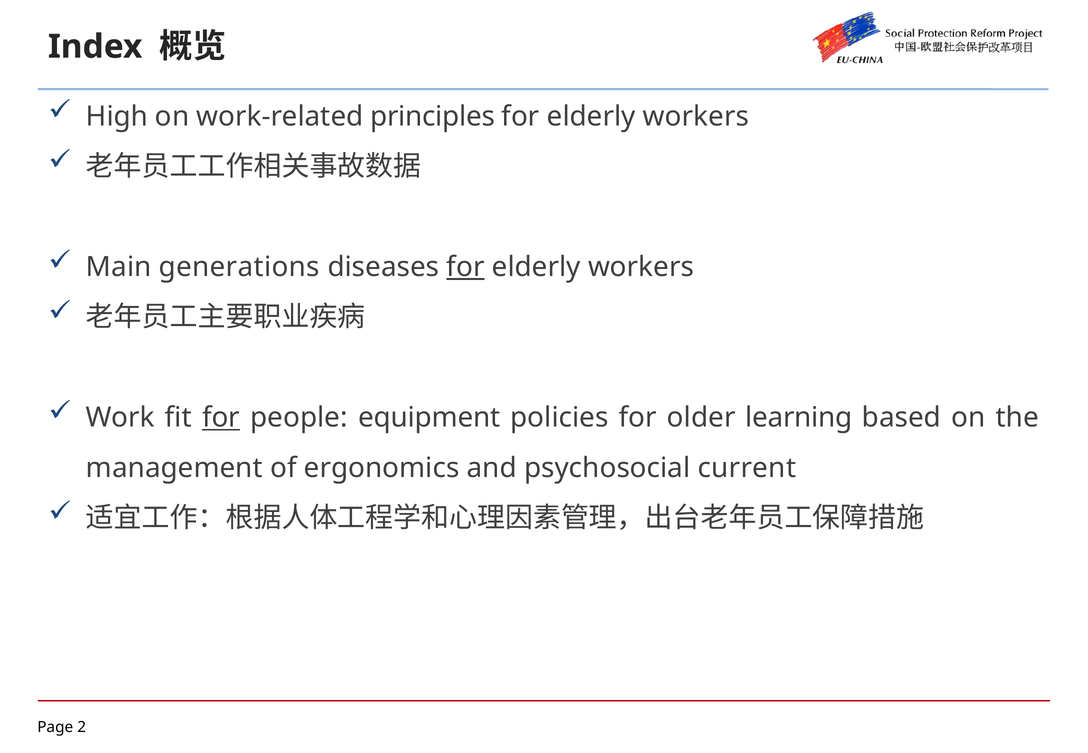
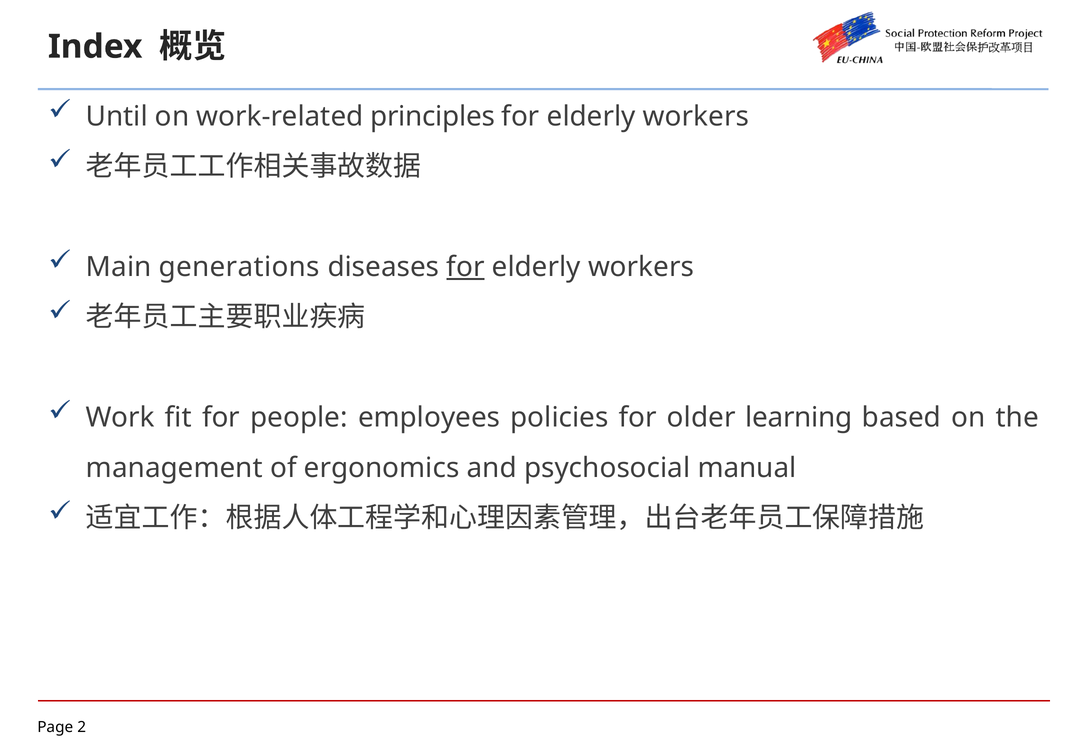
High: High -> Until (117, 116)
for underline: present -> none (221, 418)
equipment: equipment -> employees (429, 418)
current: current -> manual (747, 468)
